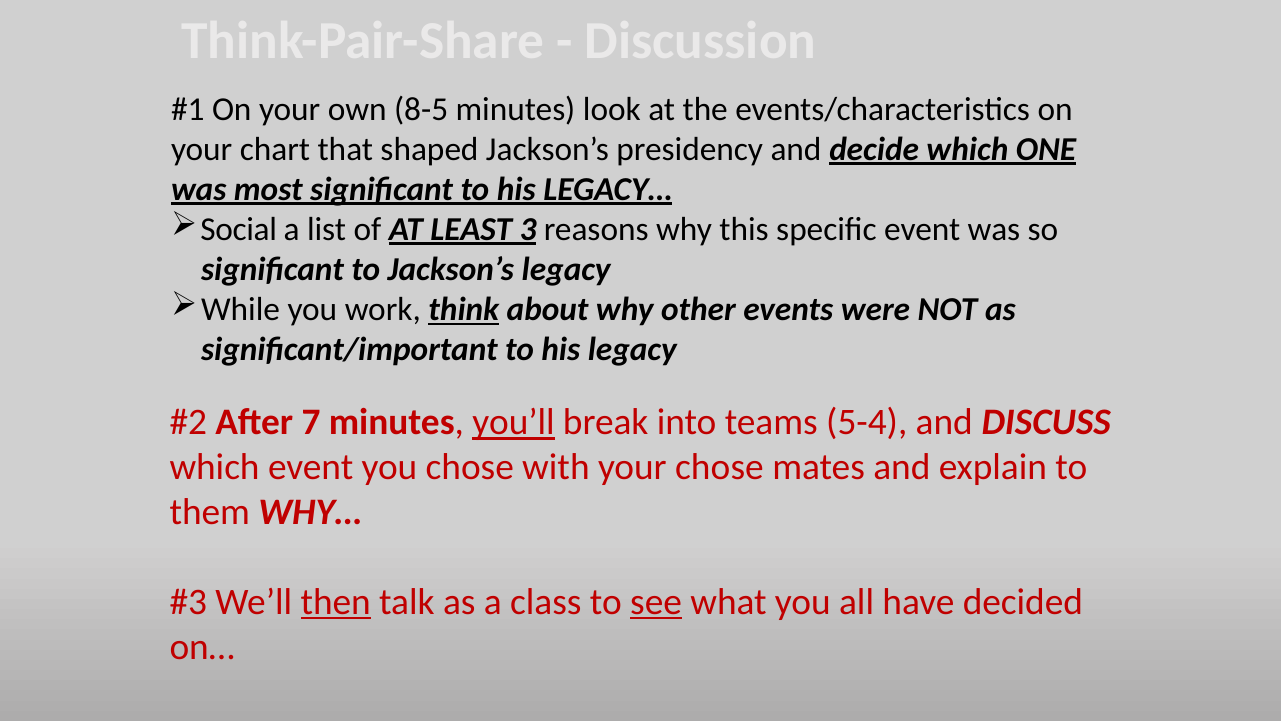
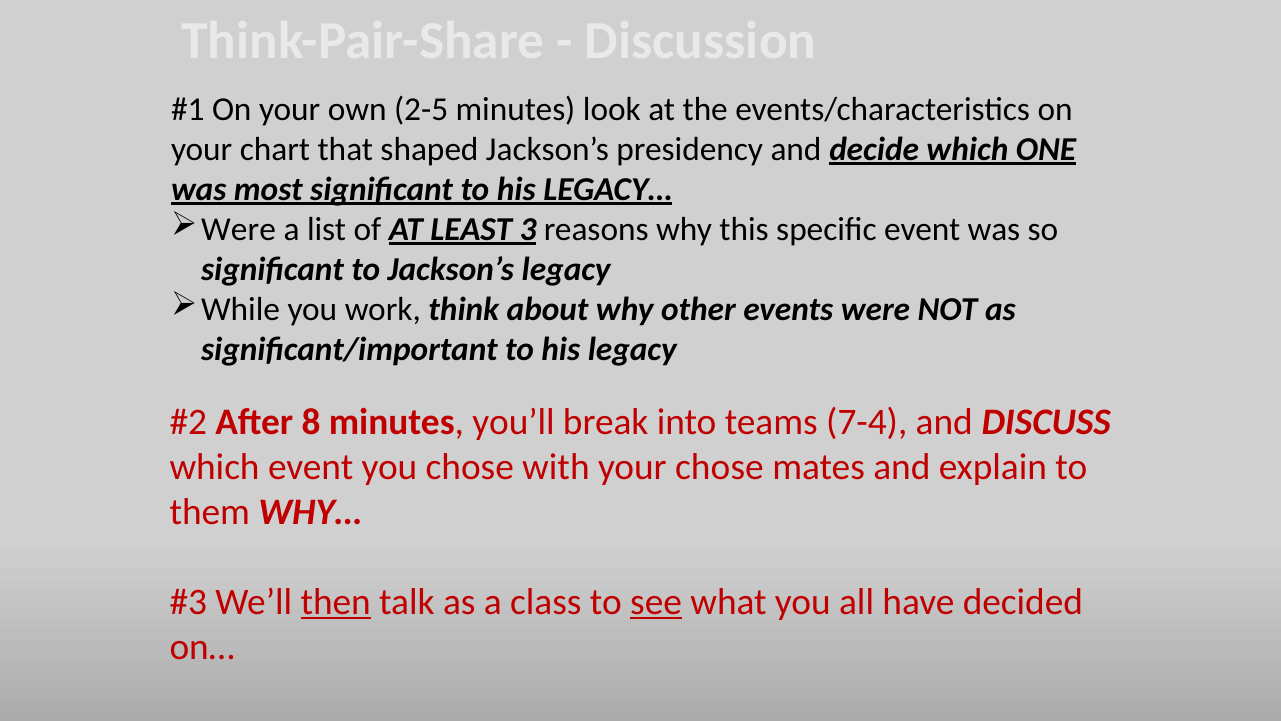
8-5: 8-5 -> 2-5 (421, 109)
Social: Social -> Were (239, 229)
think underline: present -> none (464, 309)
7: 7 -> 8 (311, 422)
you’ll underline: present -> none (513, 422)
5-4: 5-4 -> 7-4 (867, 422)
